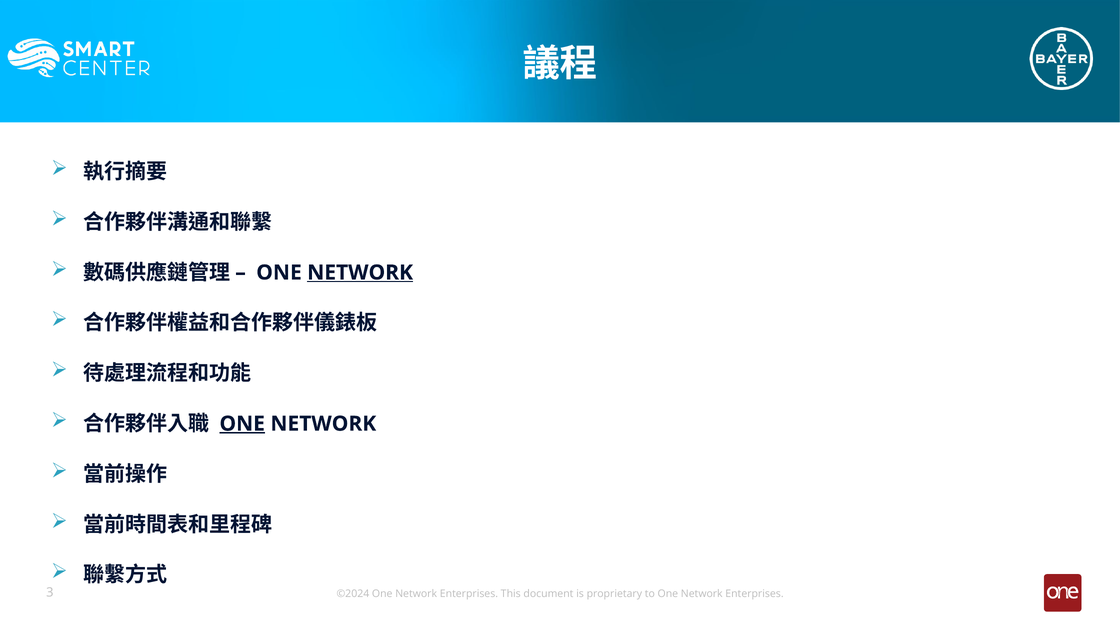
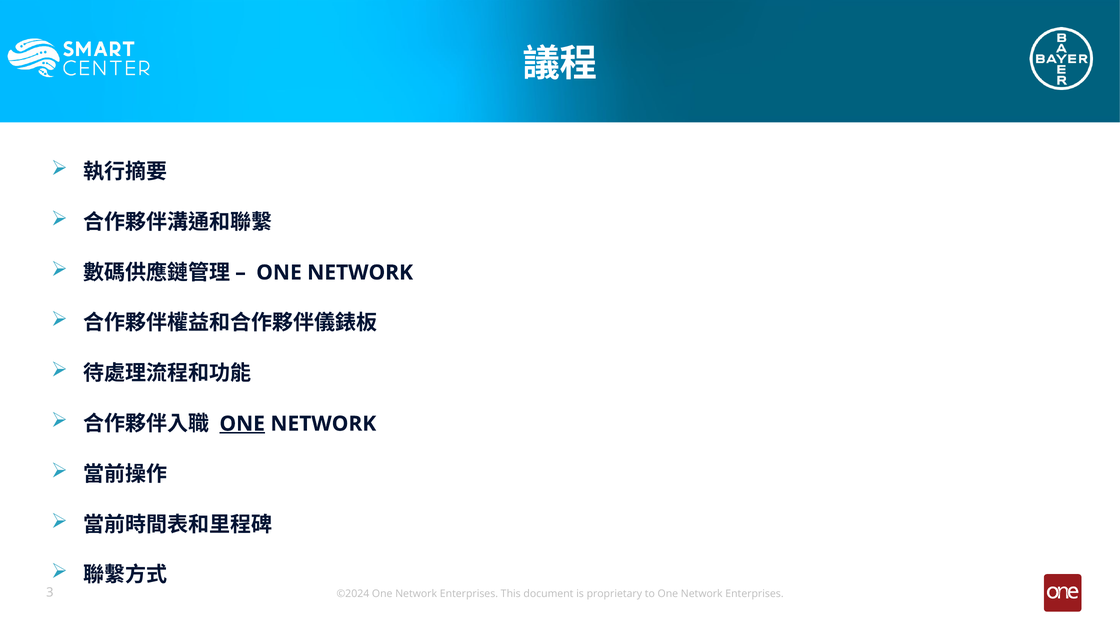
NETWORK underline: present -> none (360, 273)
